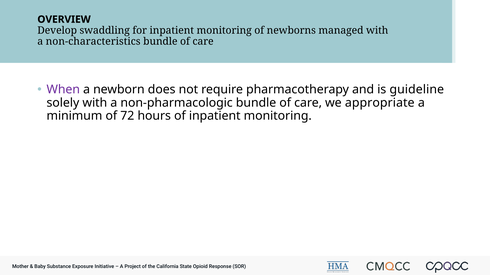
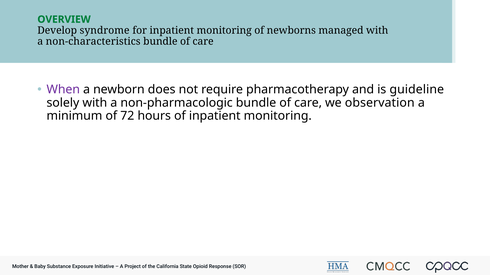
OVERVIEW colour: black -> green (64, 19)
swaddling: swaddling -> syndrome (105, 30)
appropriate: appropriate -> observation (380, 103)
